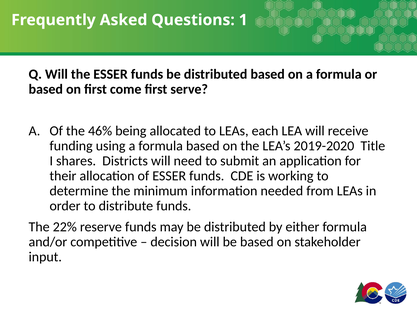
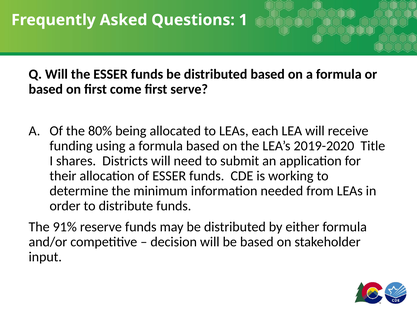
46%: 46% -> 80% (100, 131)
22%: 22% -> 91% (65, 227)
